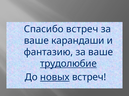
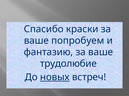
Спасибо встреч: встреч -> краски (82, 29)
карандаши: карандаши -> попробуем (78, 41)
трудолюбие underline: present -> none (68, 64)
